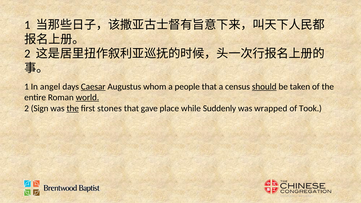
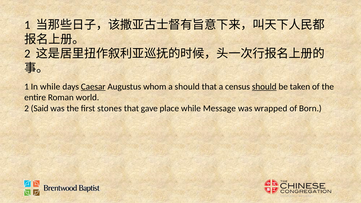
In angel: angel -> while (50, 87)
a people: people -> should (187, 87)
world underline: present -> none (87, 97)
Sign: Sign -> Said (40, 108)
the underline: present -> none (73, 108)
Suddenly: Suddenly -> Message (219, 108)
Took: Took -> Born (310, 108)
